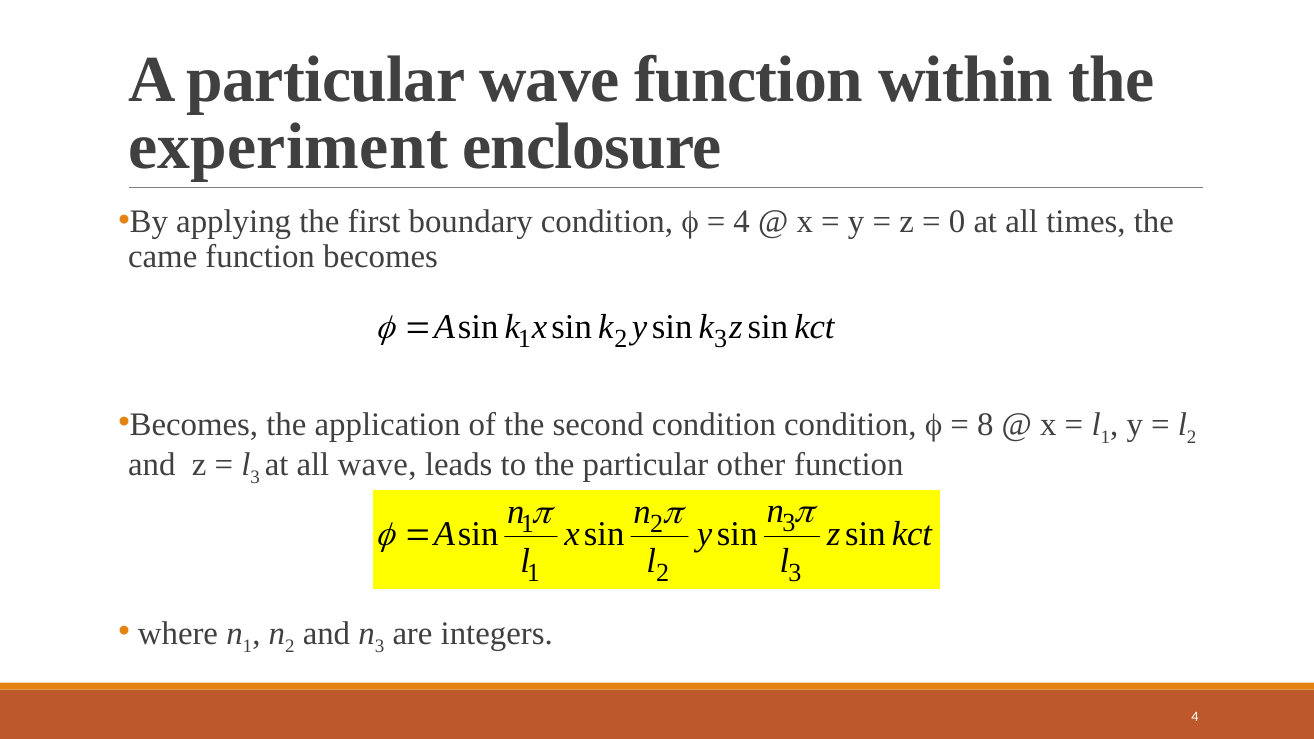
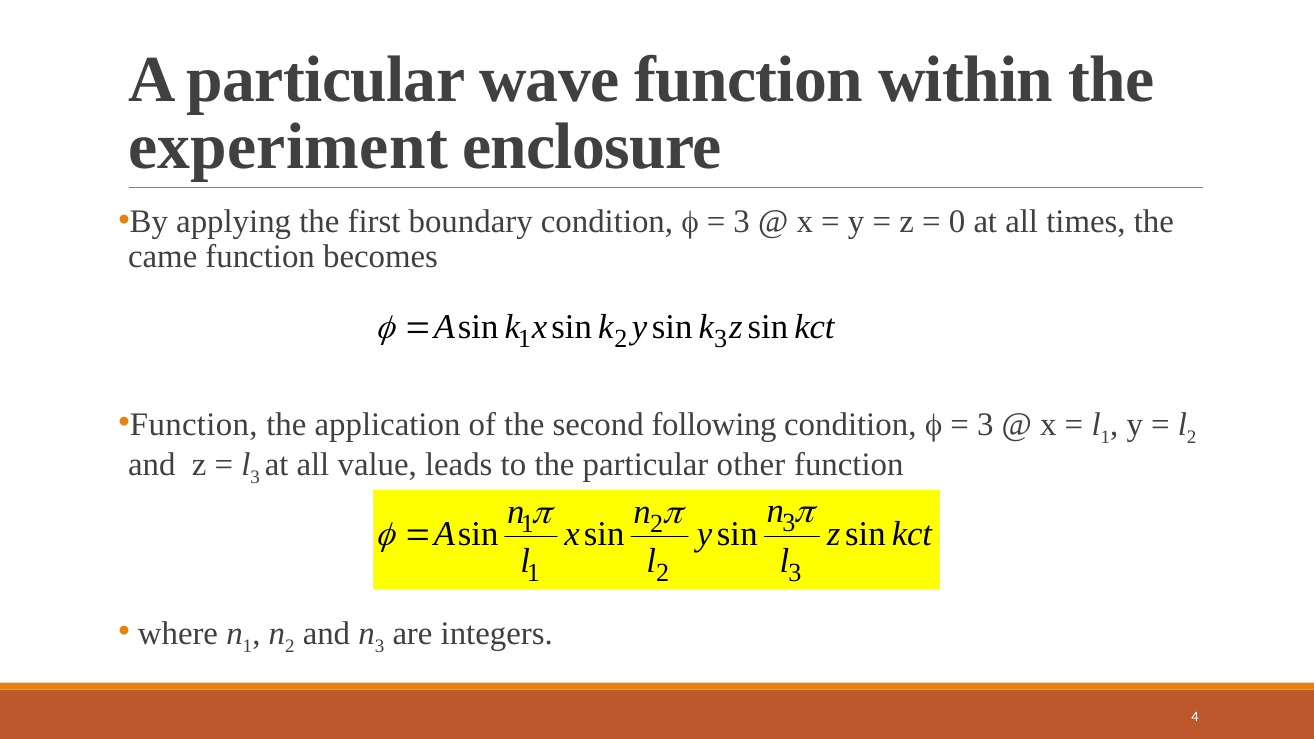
4: 4 -> 3 (742, 221)
Becomes: Becomes -> Function (194, 425)
second condition: condition -> following (714, 425)
8: 8 -> 3 (985, 425)
all wave: wave -> value (377, 465)
